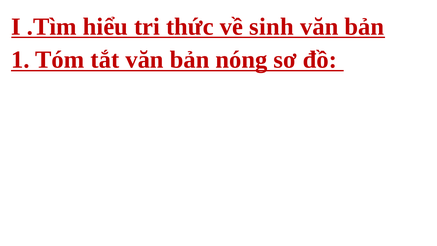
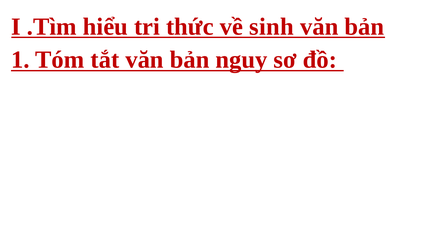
nóng: nóng -> nguy (241, 60)
